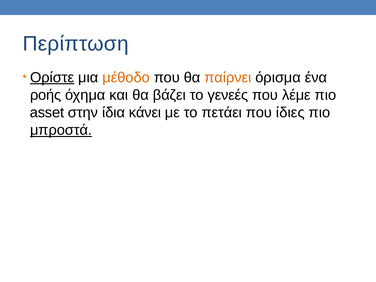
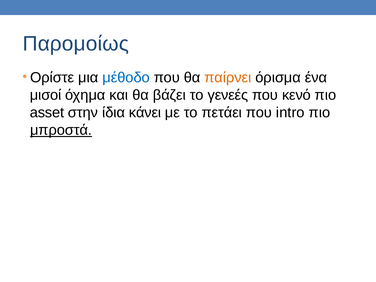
Περίπτωση: Περίπτωση -> Παρομοίως (76, 44)
Ορίστε underline: present -> none (52, 77)
μέθοδο colour: orange -> blue (126, 77)
ροής: ροής -> μισοί (46, 95)
λέμε: λέμε -> κενό (296, 95)
ίδιες: ίδιες -> intro (290, 113)
